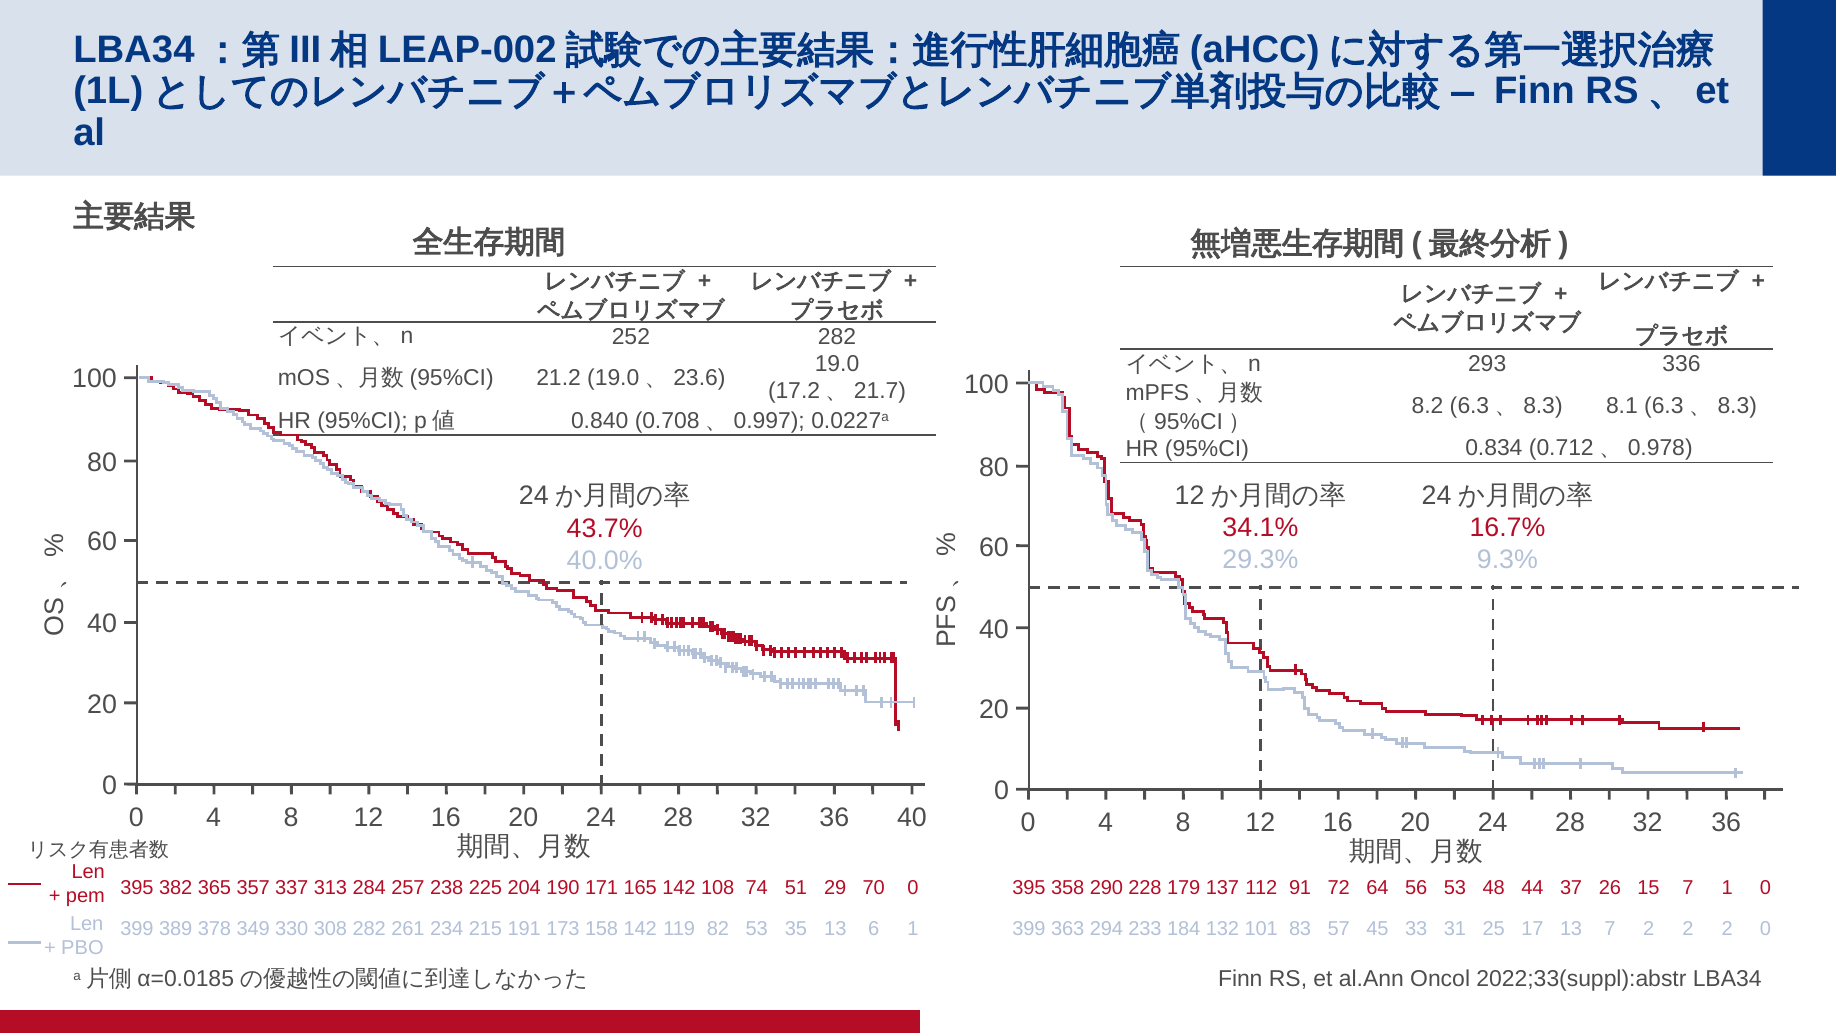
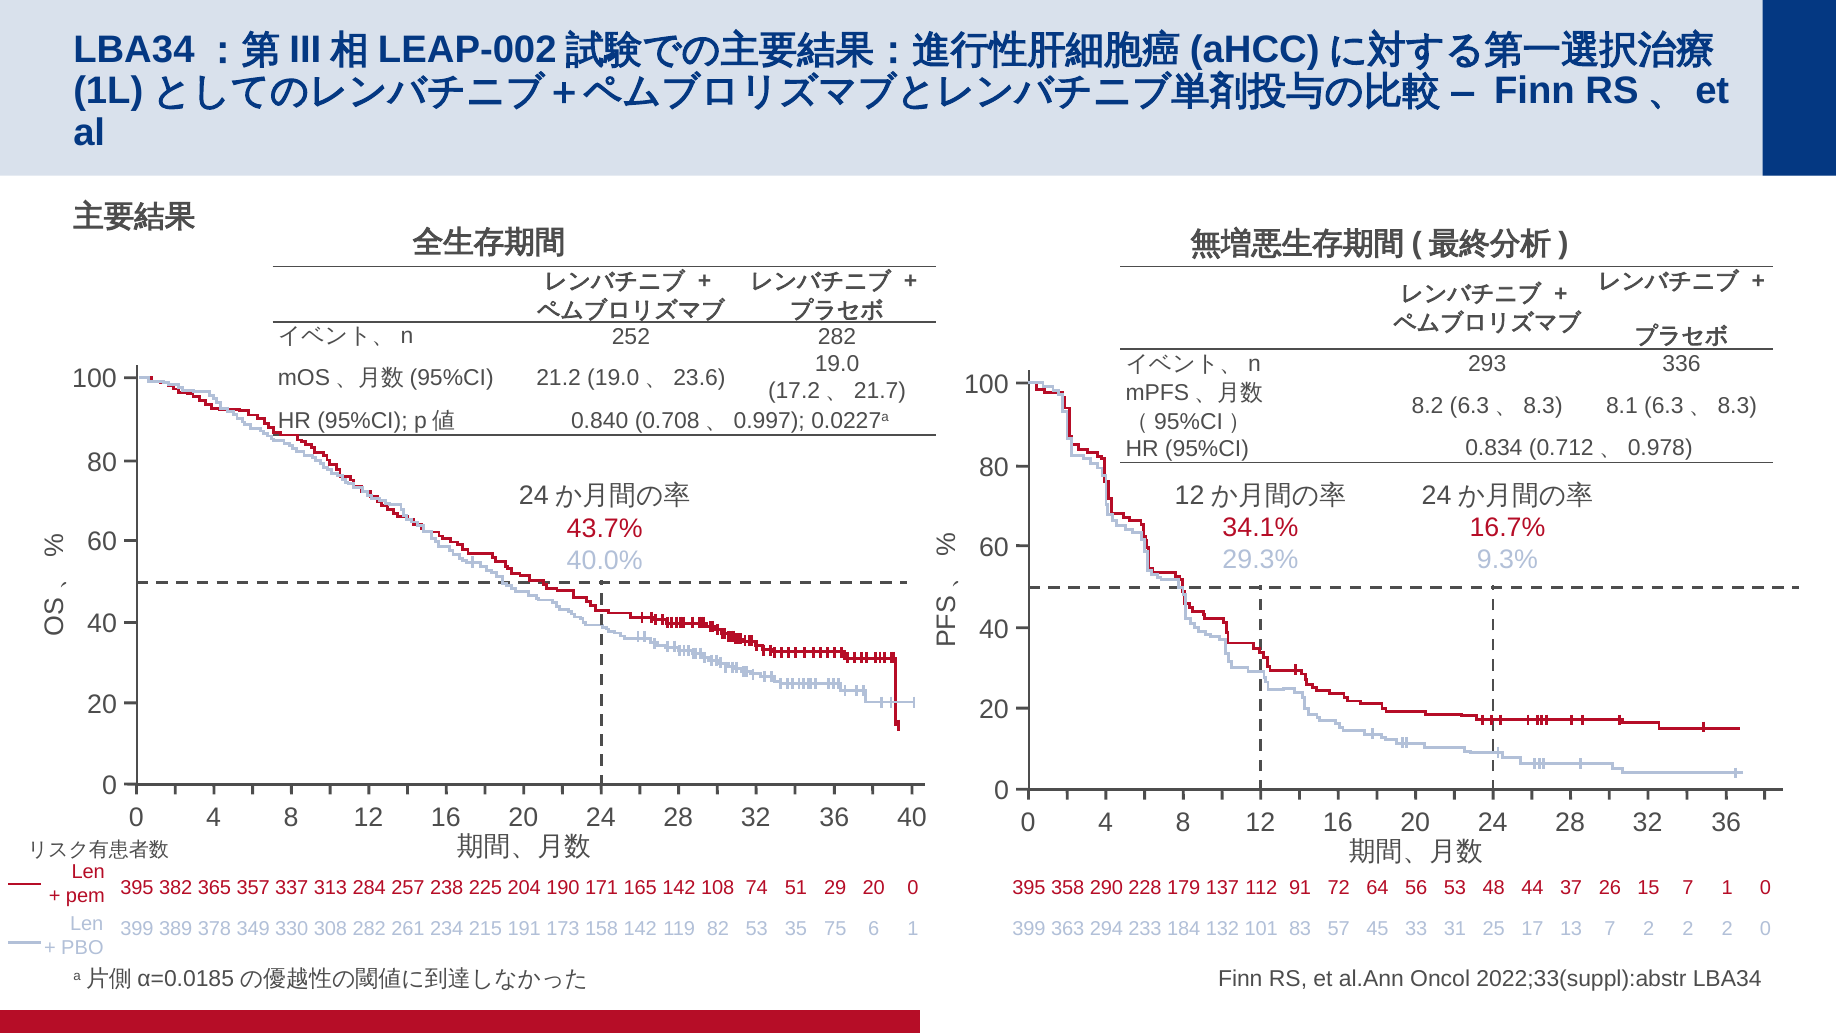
395 70: 70 -> 20 (874, 888)
35 13: 13 -> 75 (835, 928)
